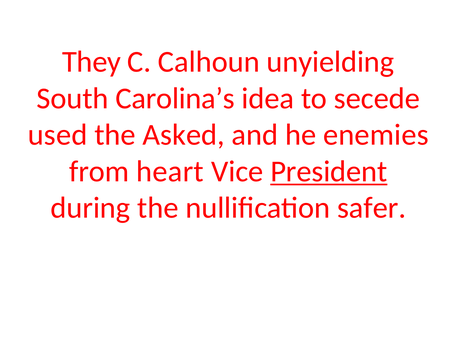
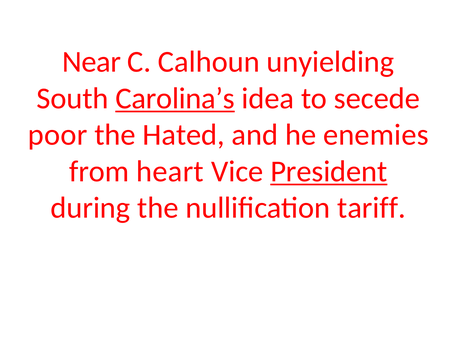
They: They -> Near (92, 62)
Carolina’s underline: none -> present (175, 99)
used: used -> poor (58, 135)
Asked: Asked -> Hated (184, 135)
safer: safer -> tariff (372, 208)
